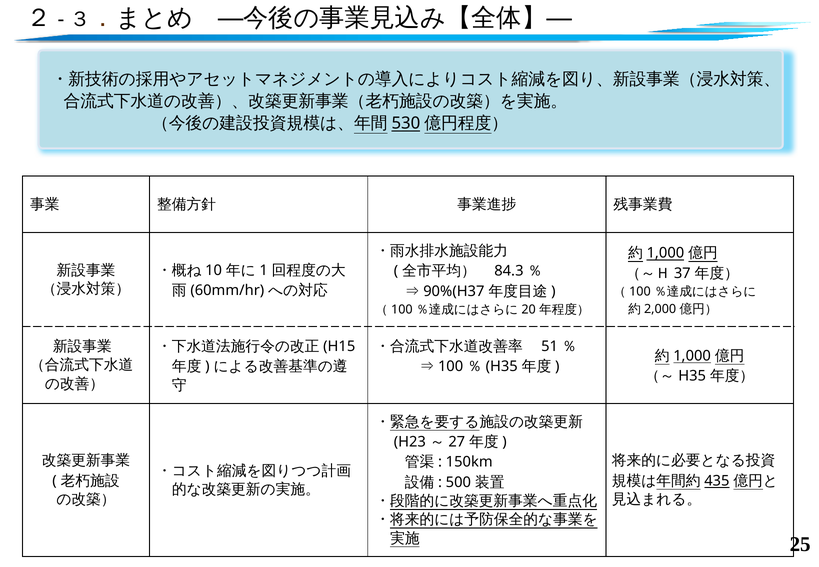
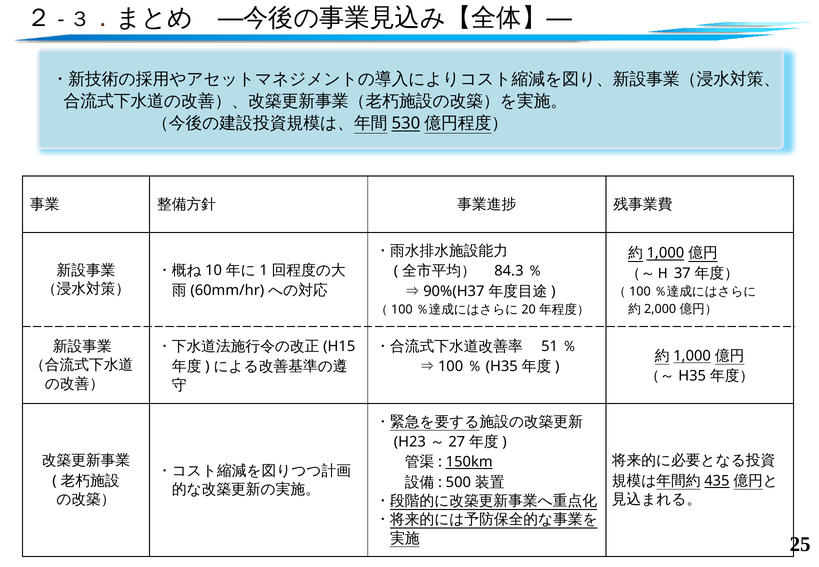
150km underline: none -> present (469, 462)
